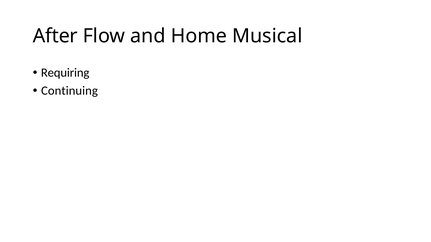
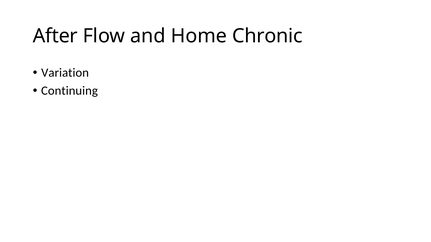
Musical: Musical -> Chronic (267, 36)
Requiring: Requiring -> Variation (65, 73)
